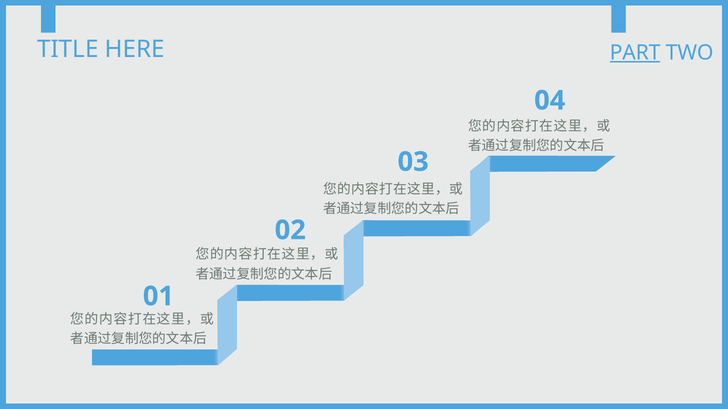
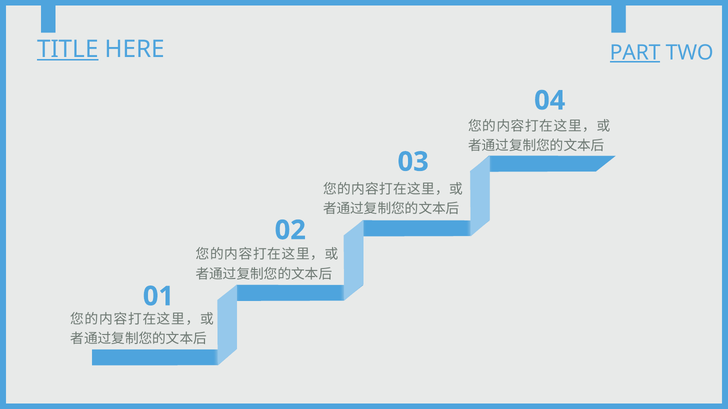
TITLE underline: none -> present (68, 49)
